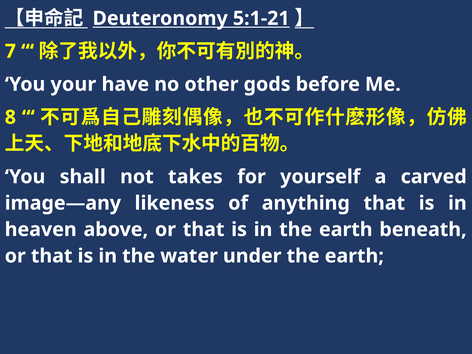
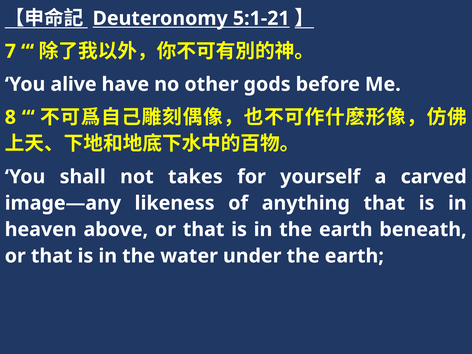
your: your -> alive (74, 84)
